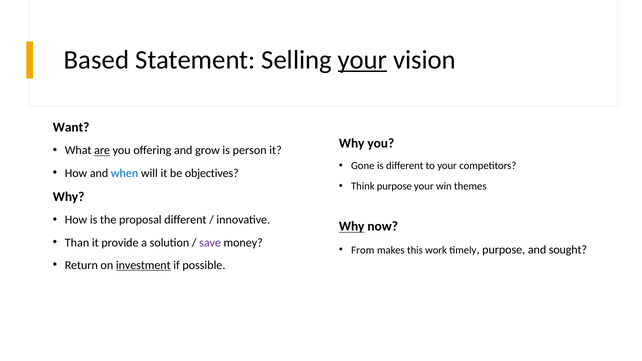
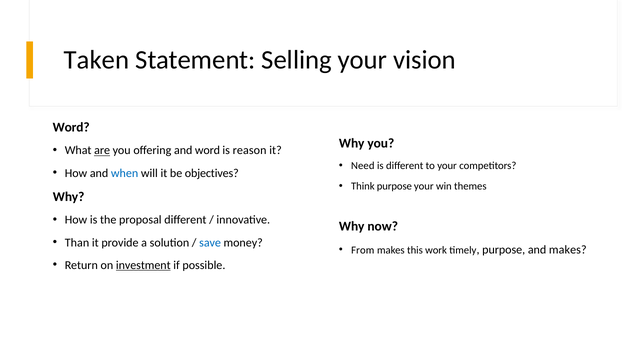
Based: Based -> Taken (96, 60)
your underline: present -> none (363, 60)
Want: Want -> Word (71, 127)
and grow: grow -> word (207, 151)
person: person -> reason (250, 151)
Gone: Gone -> Need (363, 166)
Why underline: present -> none (352, 227)
save colour: purple -> blue (210, 243)
and sought: sought -> makes (568, 250)
